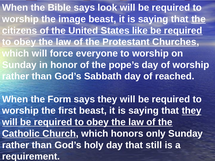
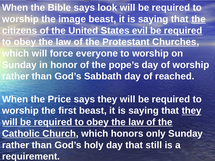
like: like -> evil (140, 31)
Form: Form -> Price (59, 99)
